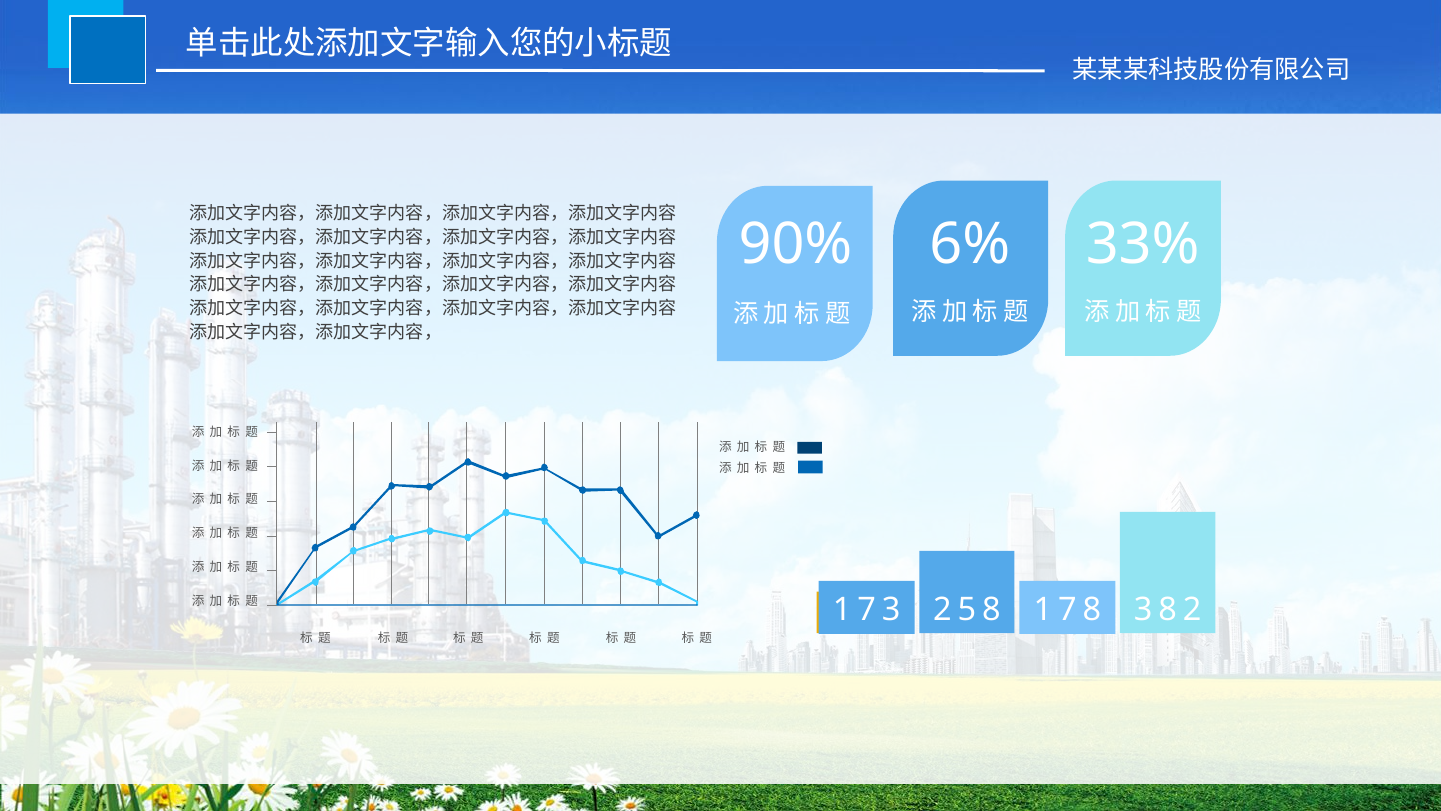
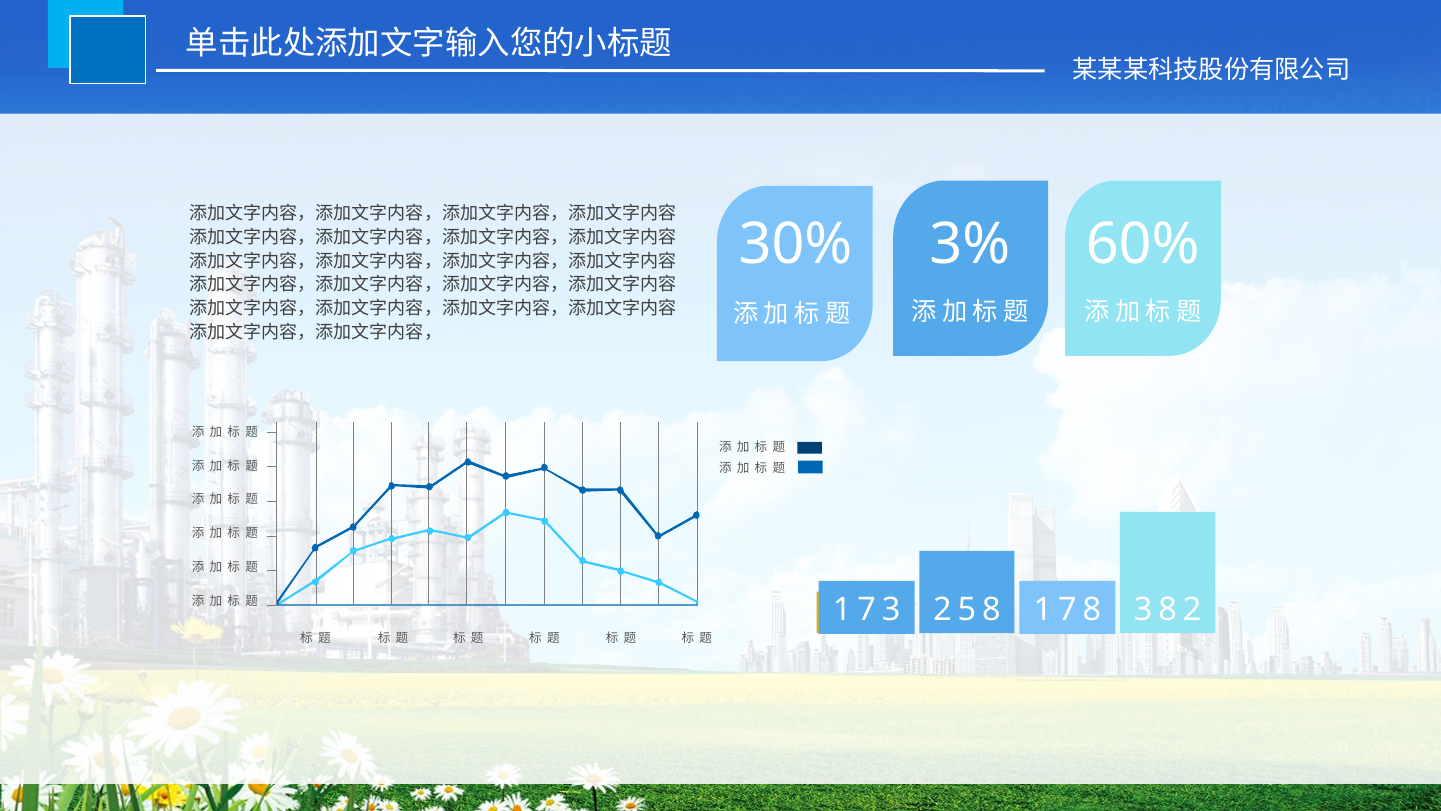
90%: 90% -> 30% (795, 245)
6%: 6% -> 3% (970, 245)
33%: 33% -> 60% (1143, 245)
